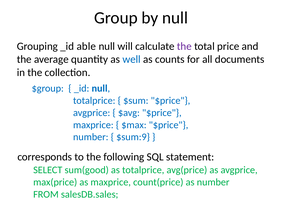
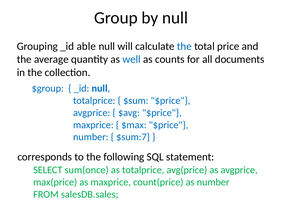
the colour: purple -> blue (184, 46)
$sum:9: $sum:9 -> $sum:7 (133, 137)
sum(good: sum(good -> sum(once (87, 170)
